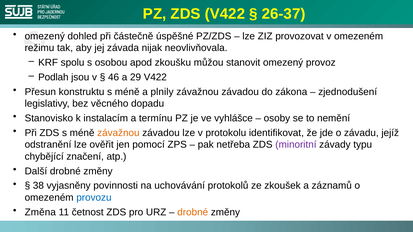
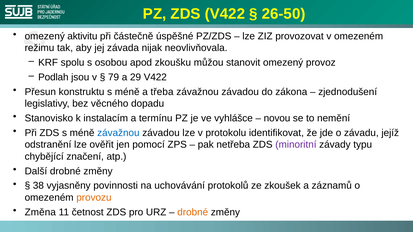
26-37: 26-37 -> 26-50 (284, 14)
dohled: dohled -> aktivitu (82, 36)
46: 46 -> 79 (114, 77)
plnily: plnily -> třeba (162, 92)
osoby: osoby -> novou (277, 118)
závažnou colour: orange -> blue (118, 133)
provozu colour: blue -> orange (94, 198)
